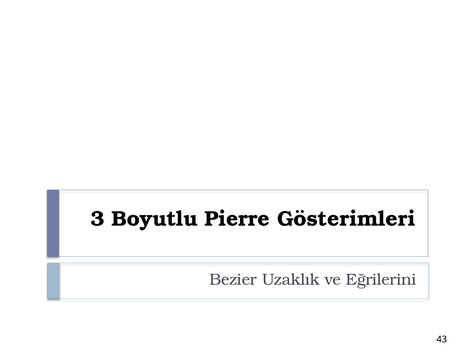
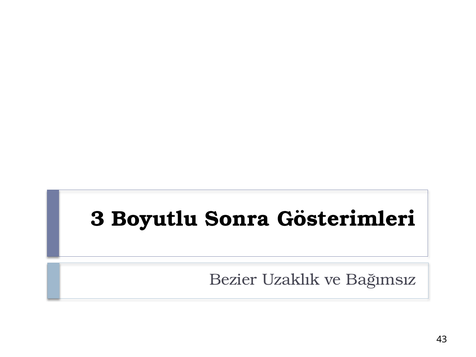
Pierre: Pierre -> Sonra (237, 219)
Eğrilerini: Eğrilerini -> Bağımsız (381, 280)
